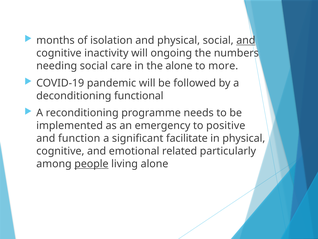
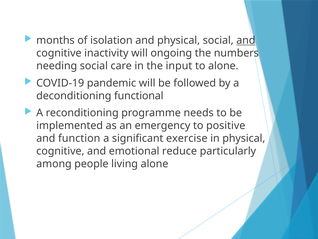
the alone: alone -> input (179, 66)
to more: more -> alone (223, 66)
facilitate: facilitate -> exercise (187, 138)
related: related -> reduce (180, 151)
people underline: present -> none (91, 164)
